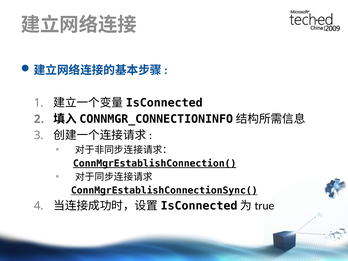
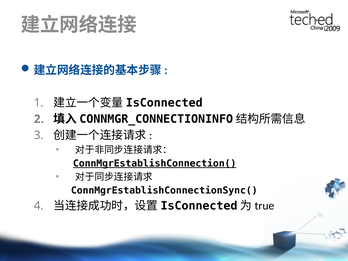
ConnMgrEstablishConnectionSync( underline: present -> none (164, 191)
